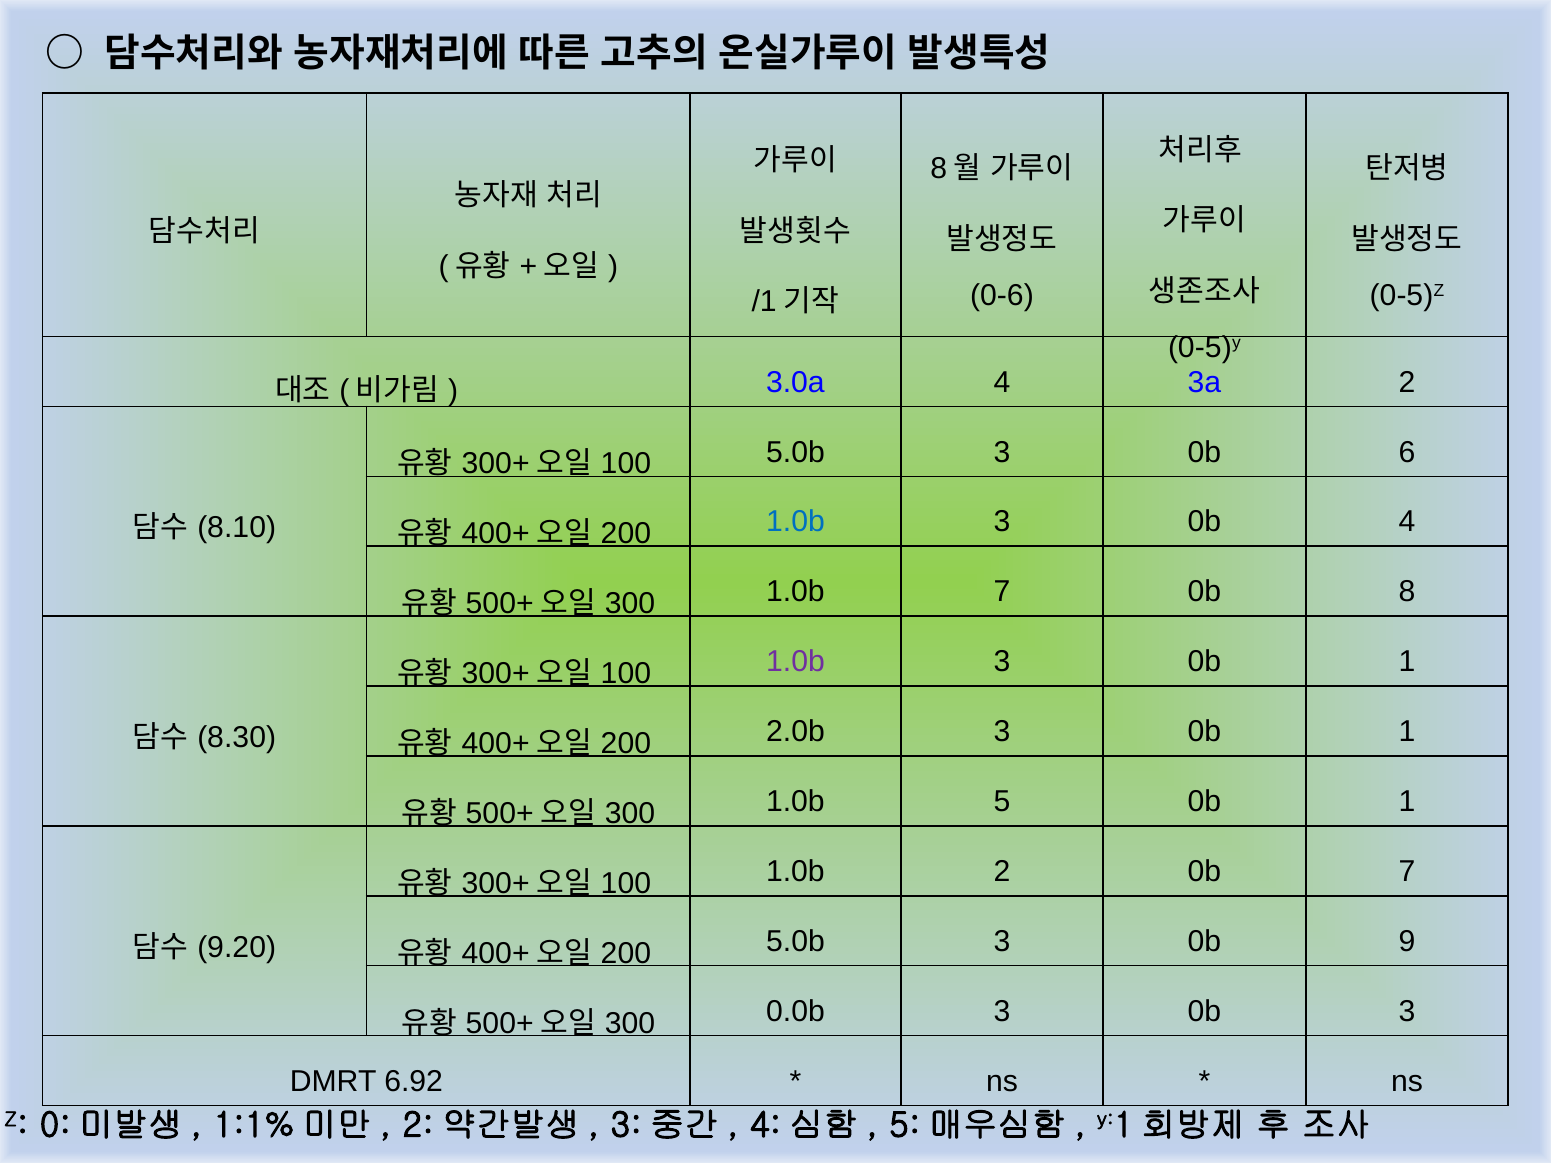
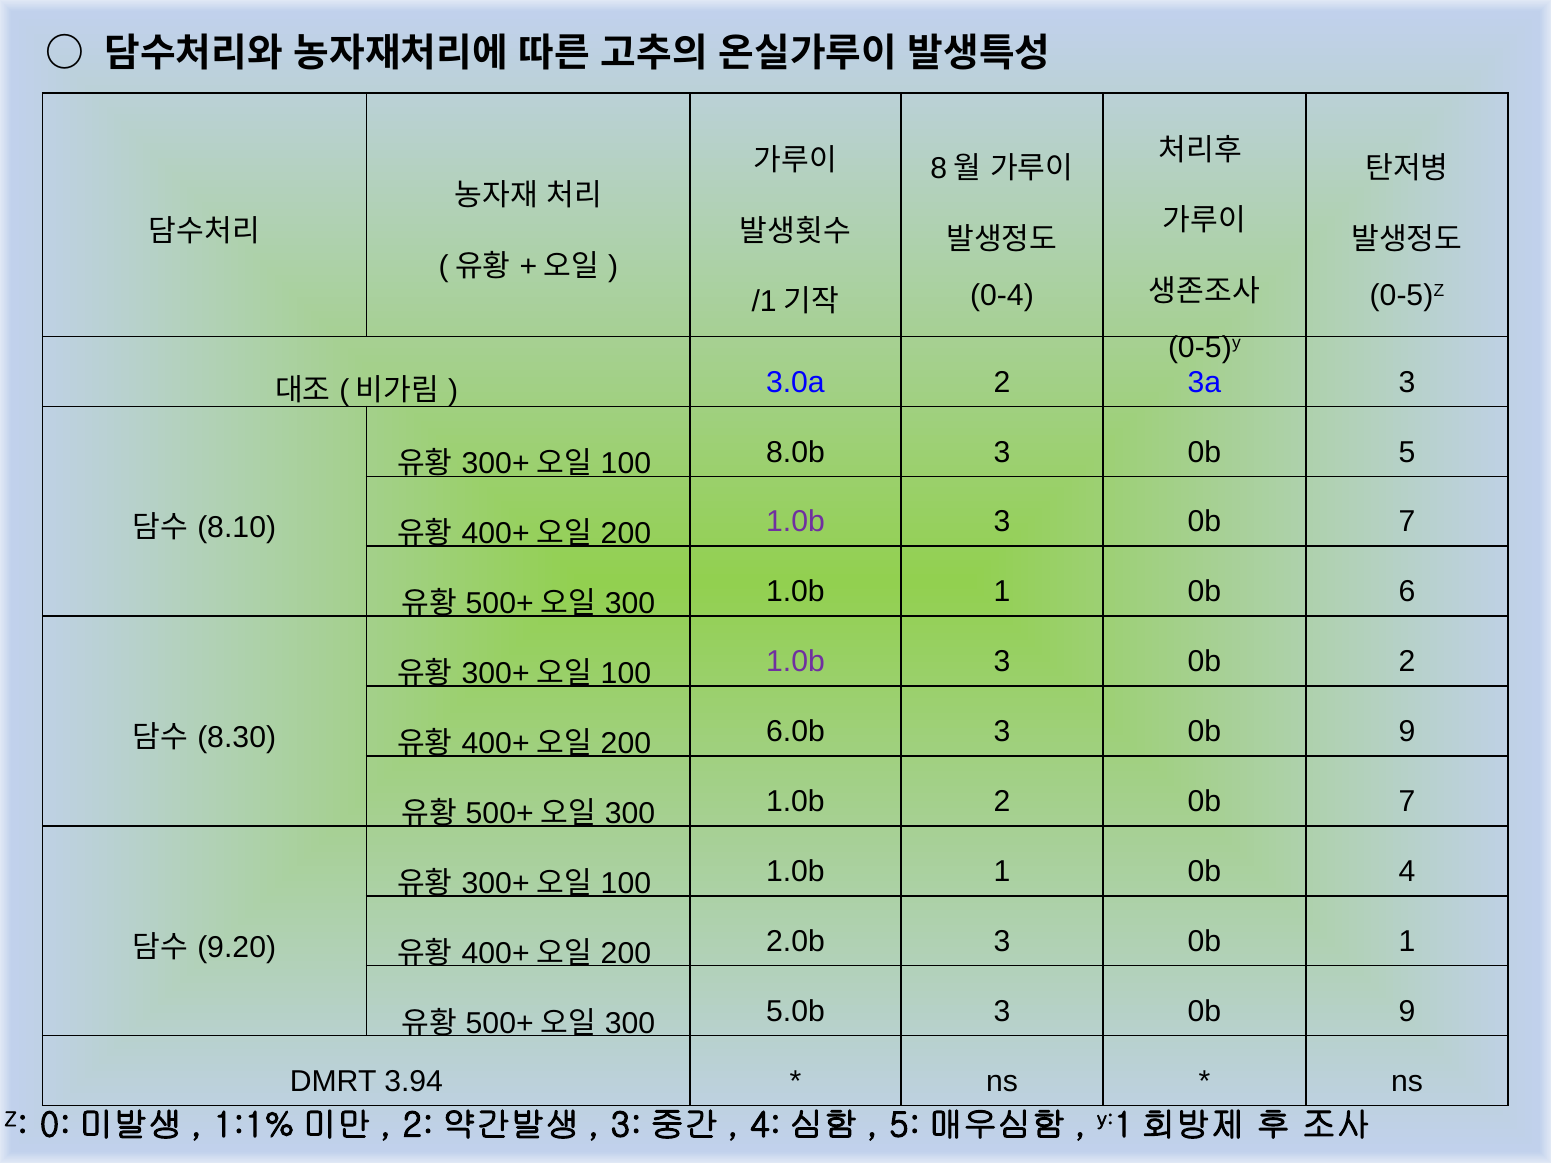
0-6: 0-6 -> 0-4 (1002, 296)
3.0a 4: 4 -> 2 (1002, 382)
3a 2: 2 -> 3 (1407, 382)
5.0b: 5.0b -> 8.0b (795, 452)
6: 6 -> 5 (1407, 452)
1.0b colour: blue -> purple (795, 522)
3 0b 4: 4 -> 7 (1407, 522)
7: 7 -> 1 (1002, 592)
8: 8 -> 6 (1407, 592)
1: 1 -> 2 (1407, 662)
2.0b: 2.0b -> 6.0b (795, 732)
1: 1 -> 9 (1407, 732)
1.0b 5: 5 -> 2 (1002, 802)
1: 1 -> 7 (1407, 802)
2: 2 -> 1 (1002, 872)
0b 7: 7 -> 4 (1407, 872)
5.0b: 5.0b -> 2.0b (795, 942)
0b 9: 9 -> 1 (1407, 942)
0.0b: 0.0b -> 5.0b (795, 1012)
3: 3 -> 9 (1407, 1012)
6.92: 6.92 -> 3.94 (414, 1081)
